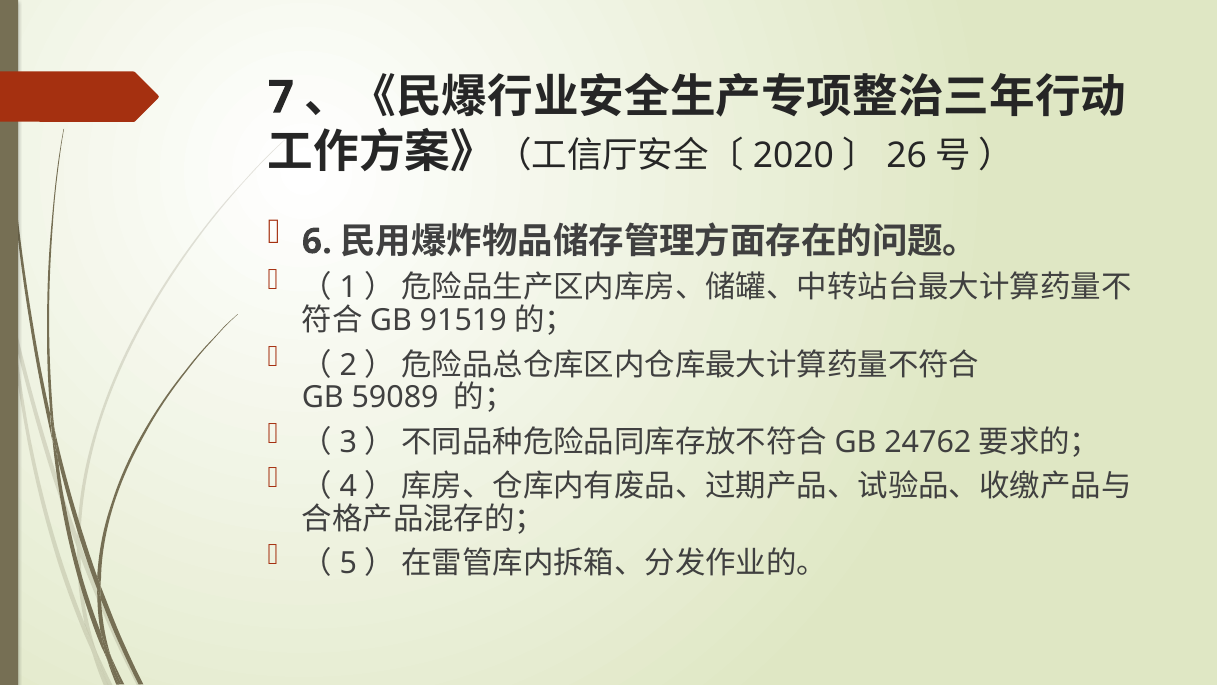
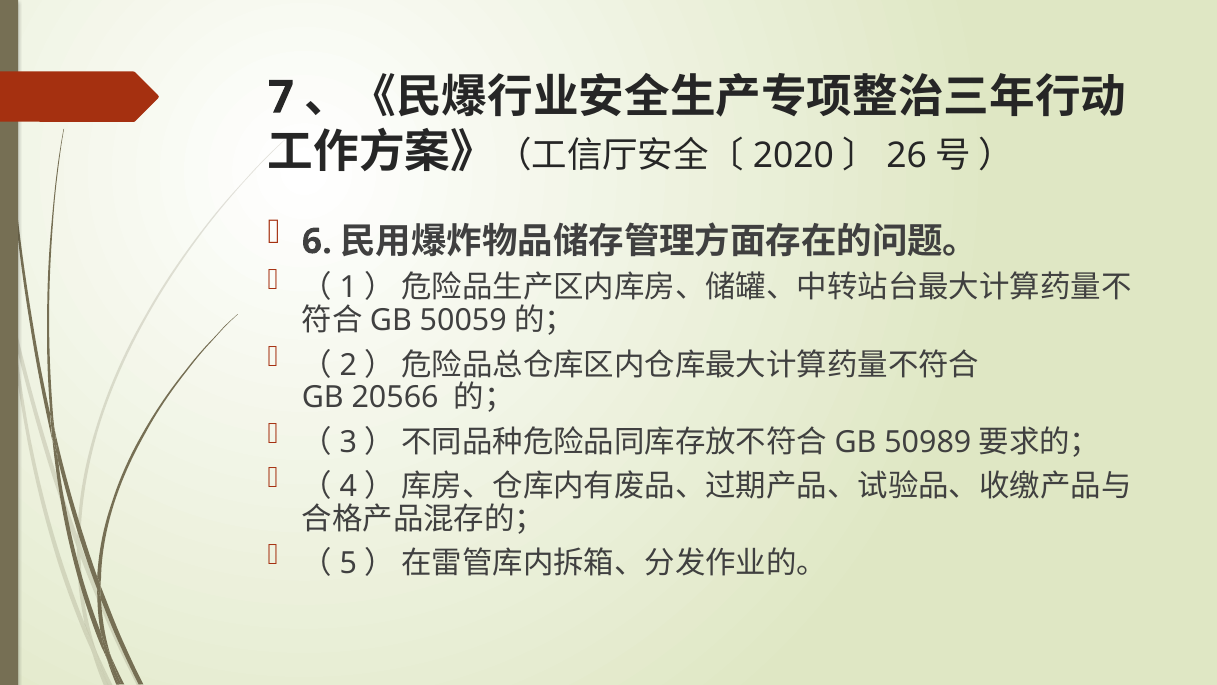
91519: 91519 -> 50059 (463, 321)
59089: 59089 -> 20566 (395, 398)
24762: 24762 -> 50989 (928, 442)
